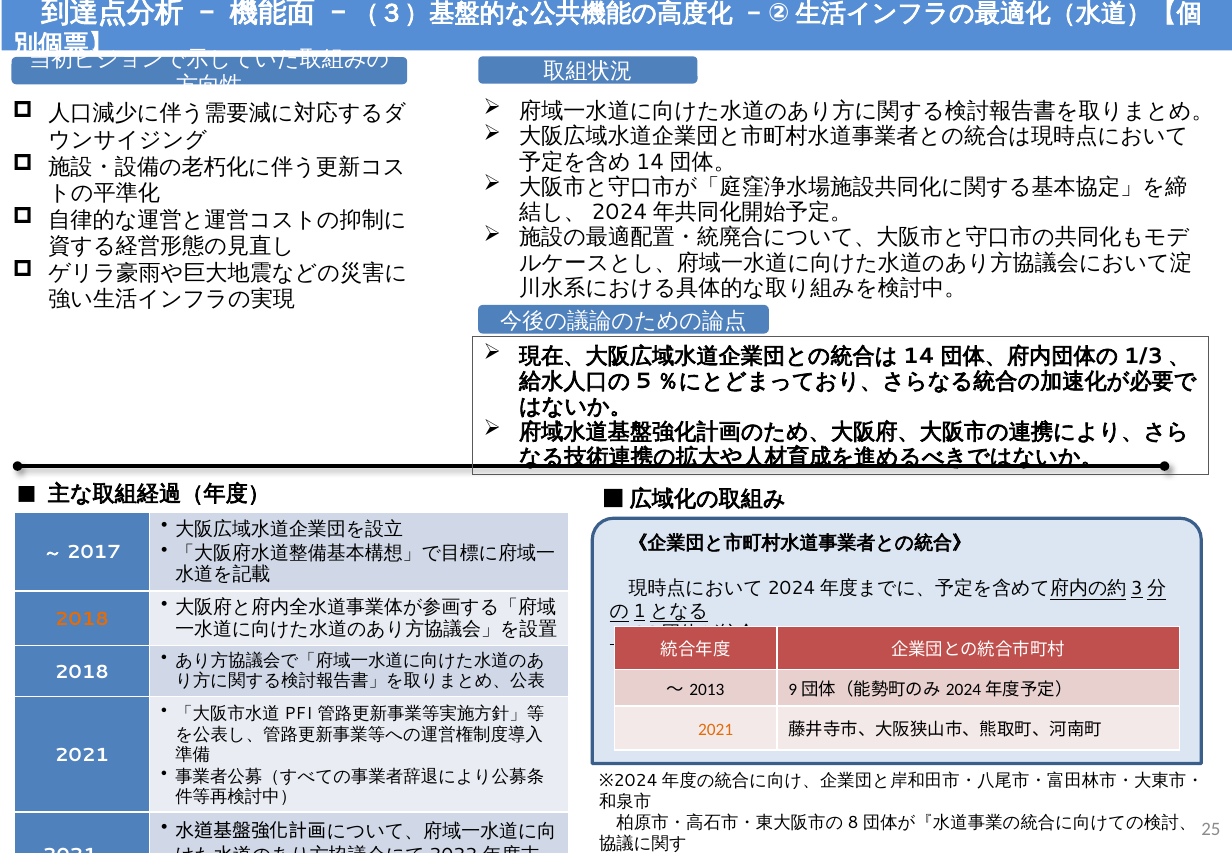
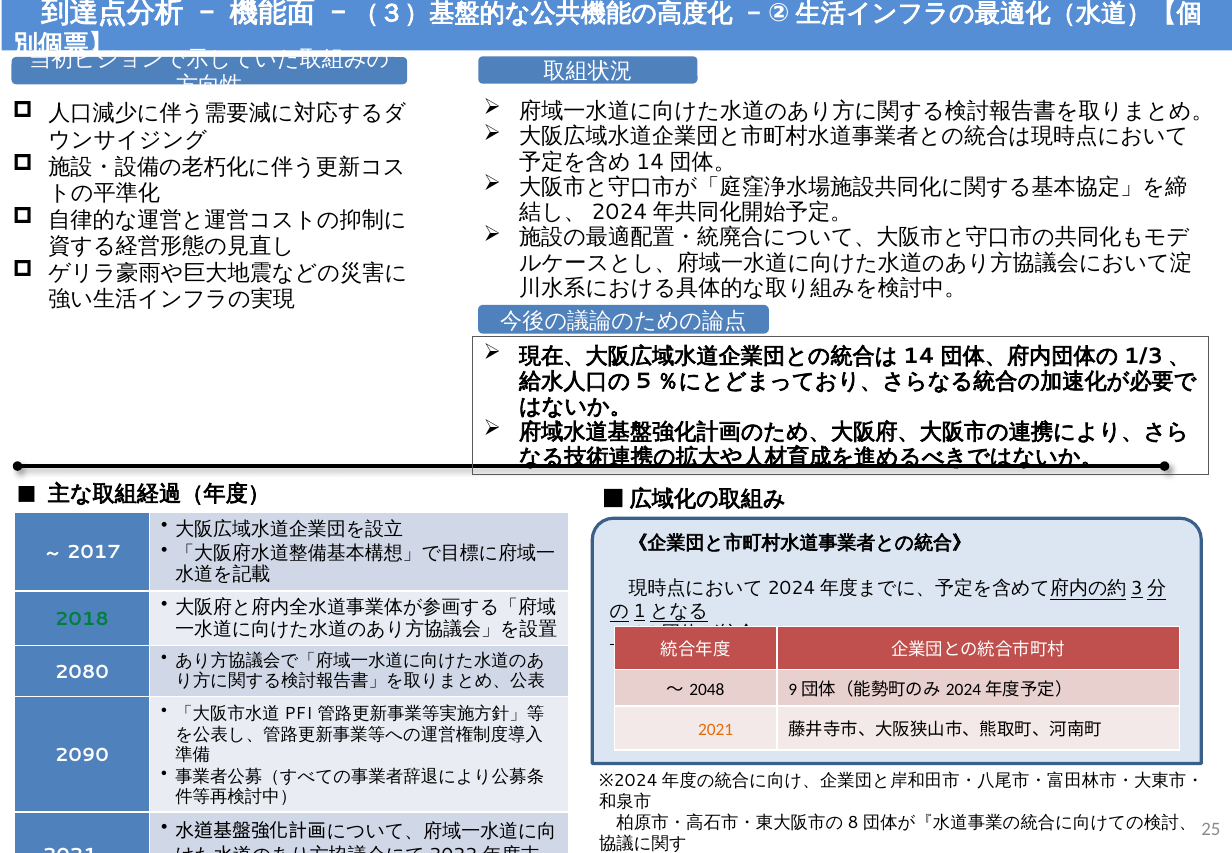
2018 colour: orange -> green (82, 619)
2018: 2018 -> 2080 (82, 672)
2013: 2013 -> 2048 (707, 689)
2021: 2021 -> 2090 (82, 755)
